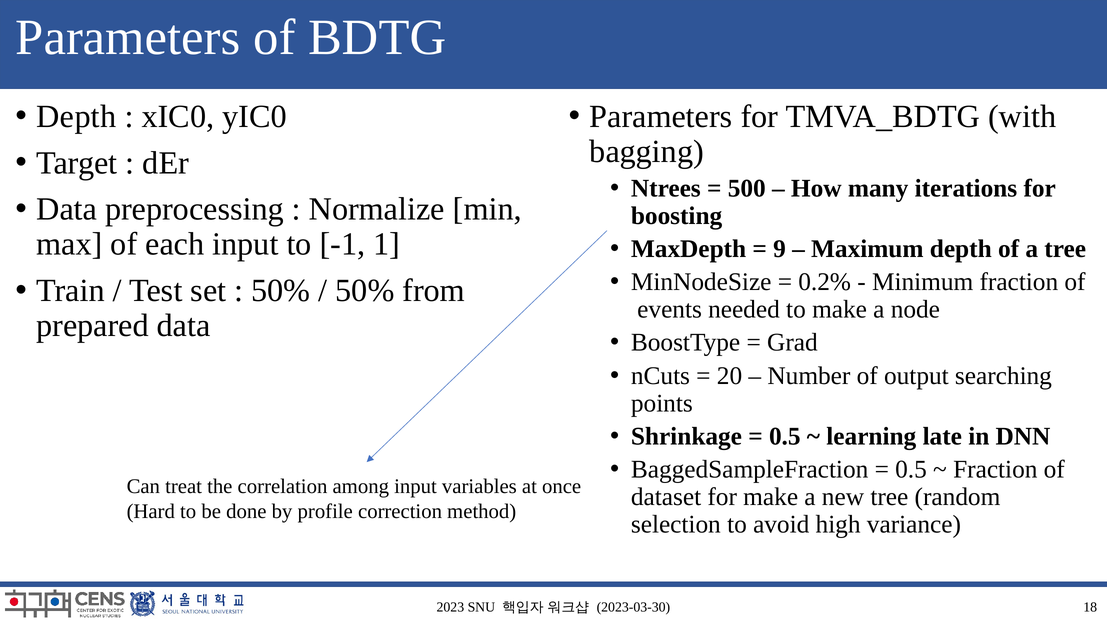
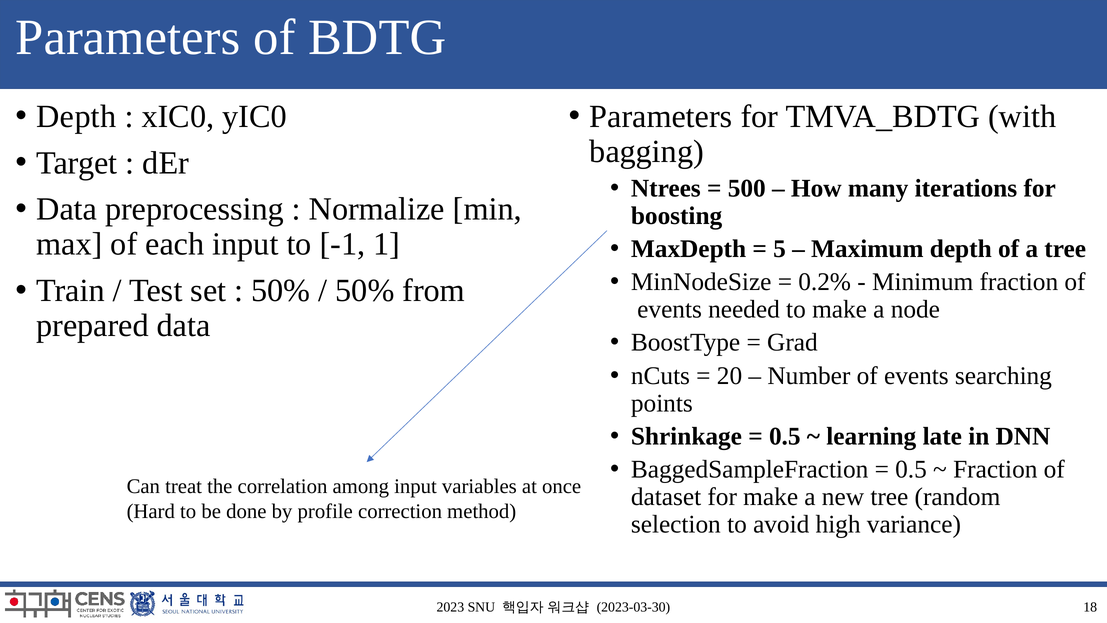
9: 9 -> 5 (780, 249)
Number of output: output -> events (916, 376)
